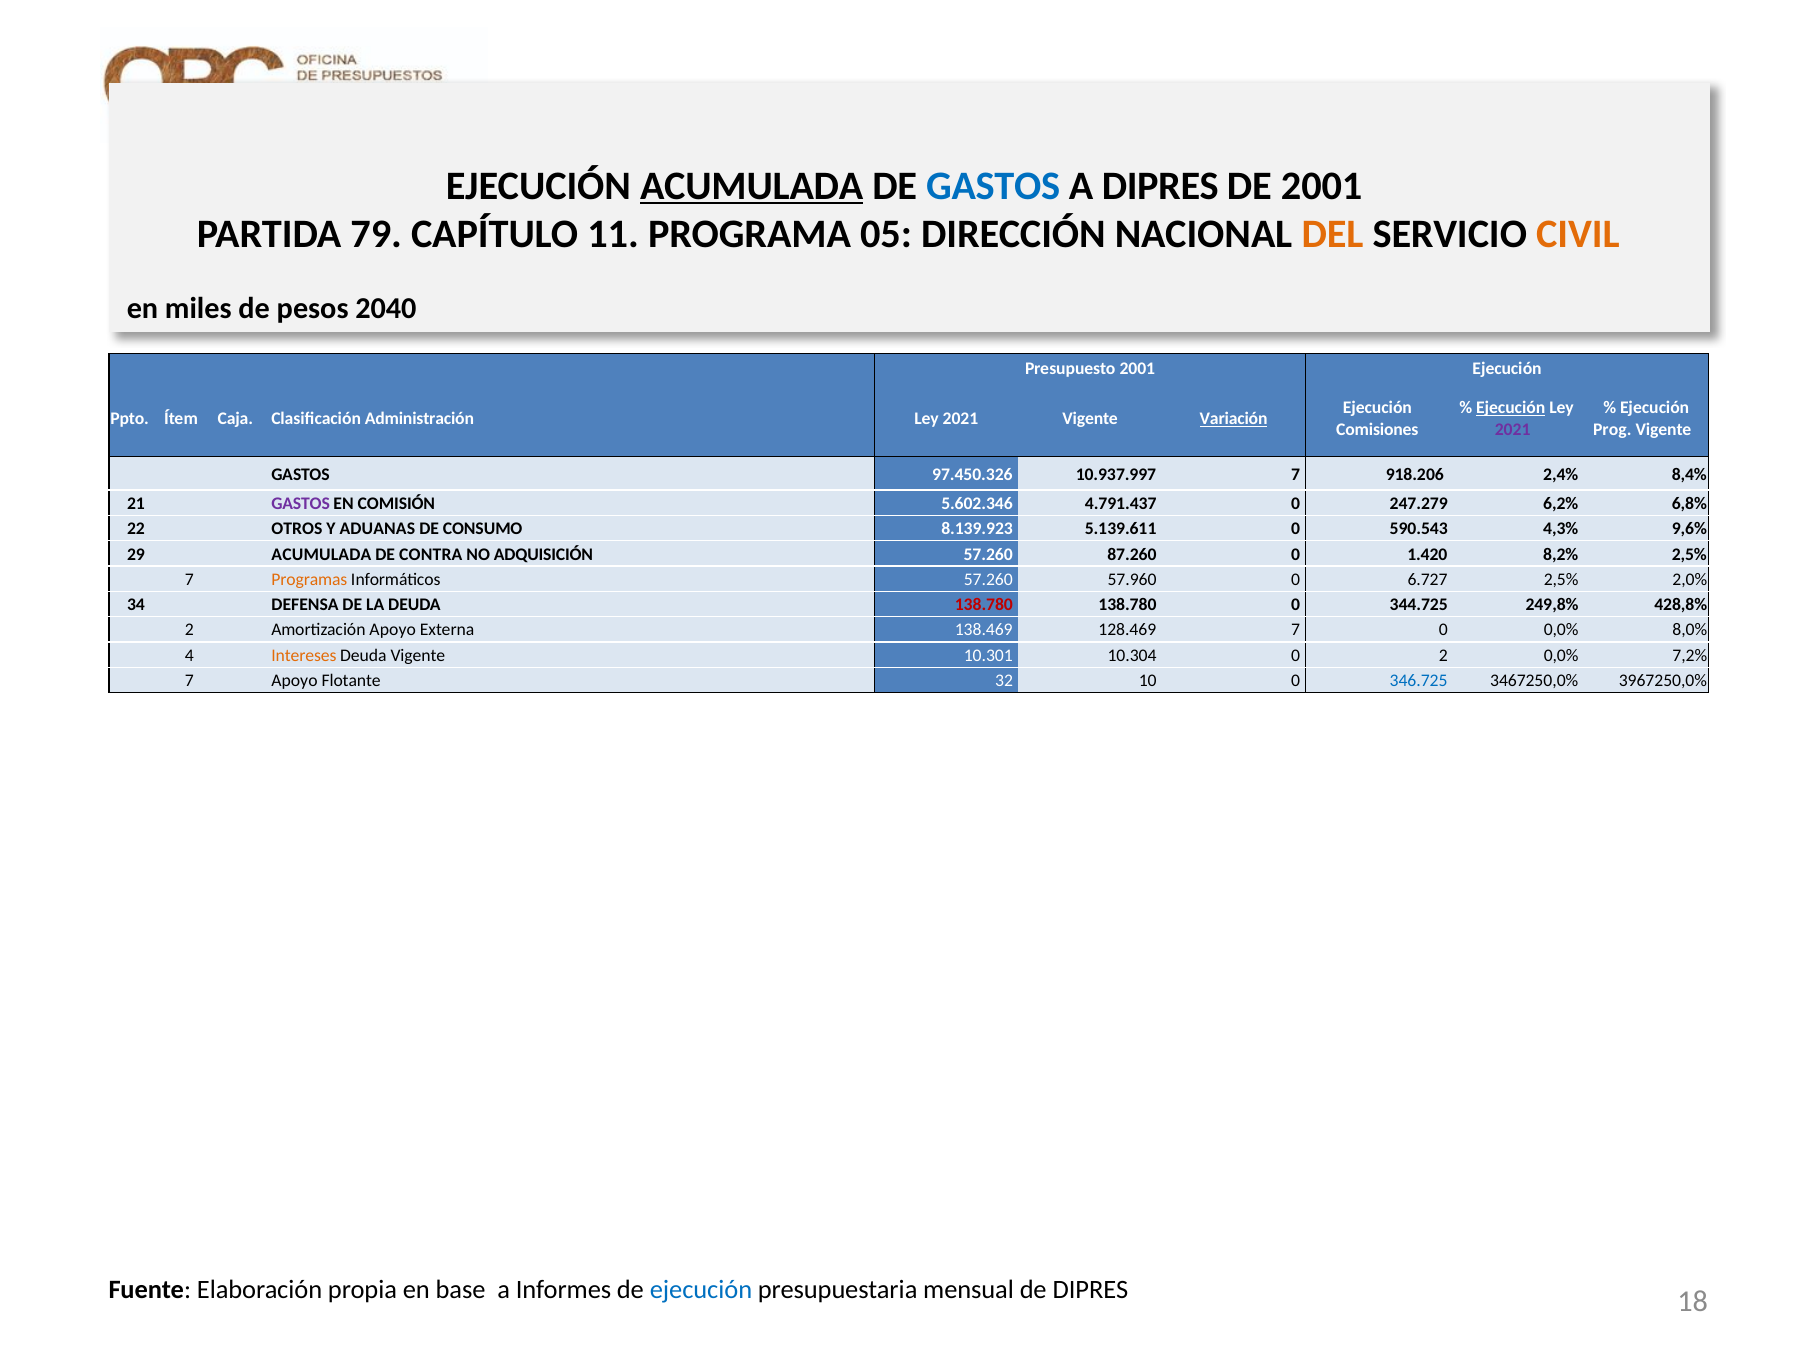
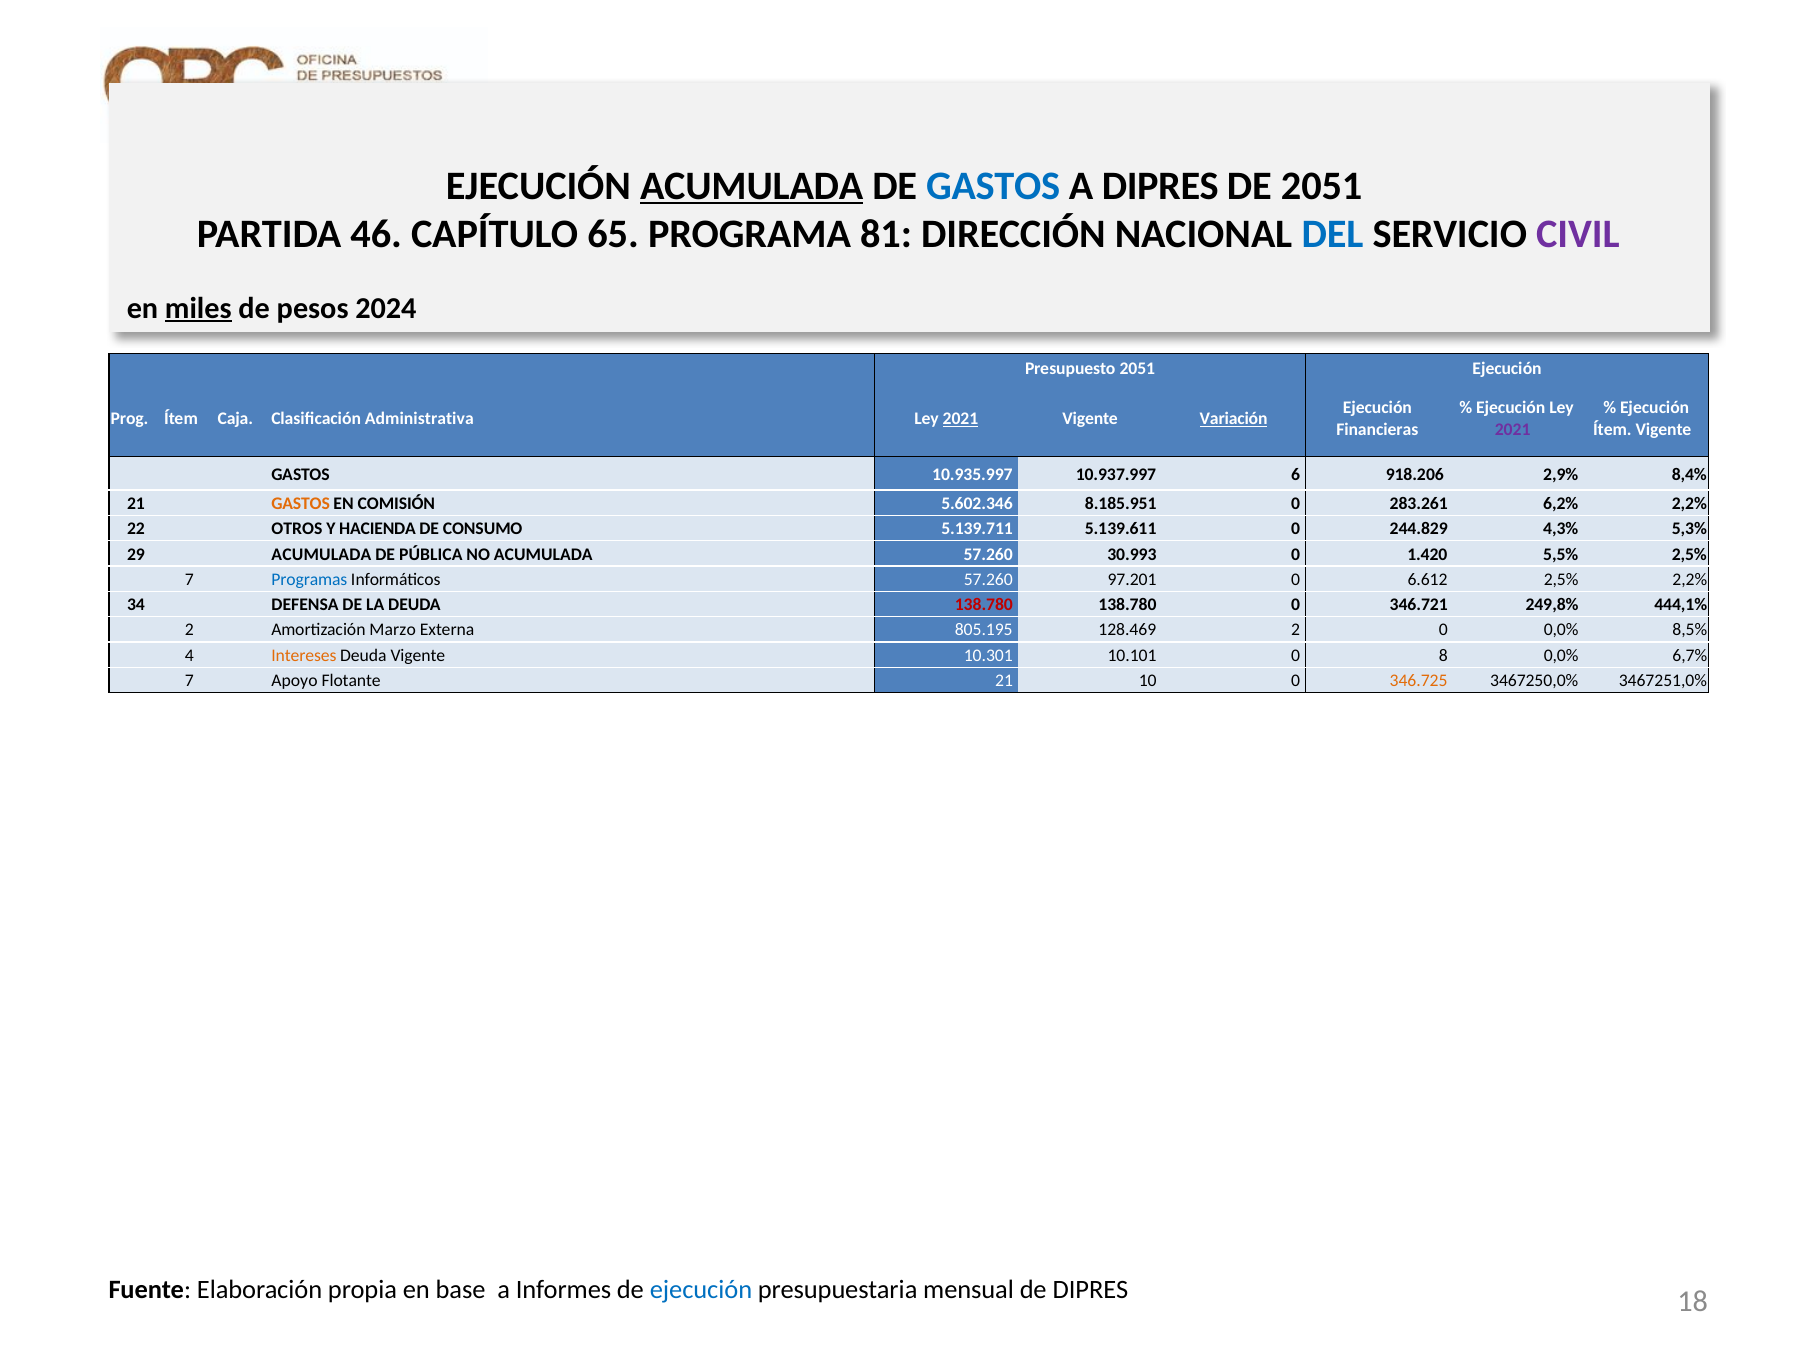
DE 2001: 2001 -> 2051 (1322, 186)
79: 79 -> 46 (376, 234)
11: 11 -> 65 (613, 234)
05: 05 -> 81 (886, 234)
DEL colour: orange -> blue (1332, 234)
CIVIL colour: orange -> purple (1578, 234)
miles underline: none -> present (198, 308)
2040: 2040 -> 2024 (386, 308)
Presupuesto 2001: 2001 -> 2051 (1137, 368)
Ejecución underline: present -> none (1511, 408)
Ppto: Ppto -> Prog (130, 419)
Administración: Administración -> Administrativa (419, 419)
2021 underline: none -> present (960, 419)
Comisiones: Comisiones -> Financieras (1377, 429)
Prog: Prog -> Ítem (1612, 429)
97.450.326: 97.450.326 -> 10.935.997 (972, 474)
10.937.997 7: 7 -> 6 (1296, 474)
2,4%: 2,4% -> 2,9% (1561, 474)
GASTOS colour: purple -> orange (301, 503)
4.791.437: 4.791.437 -> 8.185.951 (1121, 503)
247.279: 247.279 -> 283.261 (1419, 503)
6,2% 6,8%: 6,8% -> 2,2% (1689, 503)
ADUANAS: ADUANAS -> HACIENDA (378, 529)
8.139.923: 8.139.923 -> 5.139.711 (977, 529)
590.543: 590.543 -> 244.829 (1419, 529)
9,6%: 9,6% -> 5,3% (1689, 529)
CONTRA: CONTRA -> PÚBLICA (431, 554)
NO ADQUISICIÓN: ADQUISICIÓN -> ACUMULADA (543, 554)
87.260: 87.260 -> 30.993 (1132, 554)
8,2%: 8,2% -> 5,5% (1561, 554)
Programas colour: orange -> blue (309, 579)
57.960: 57.960 -> 97.201 (1132, 579)
6.727: 6.727 -> 6.612 (1428, 579)
2,5% 2,0%: 2,0% -> 2,2% (1690, 579)
344.725: 344.725 -> 346.721 (1419, 605)
428,8%: 428,8% -> 444,1% (1681, 605)
Amortización Apoyo: Apoyo -> Marzo (393, 630)
138.469: 138.469 -> 805.195 (984, 630)
128.469 7: 7 -> 2 (1296, 630)
8,0%: 8,0% -> 8,5% (1690, 630)
10.304: 10.304 -> 10.101 (1132, 655)
0 2: 2 -> 8 (1443, 655)
7,2%: 7,2% -> 6,7% (1690, 655)
Flotante 32: 32 -> 21 (1004, 681)
346.725 colour: blue -> orange (1419, 681)
3967250,0%: 3967250,0% -> 3467251,0% (1663, 681)
